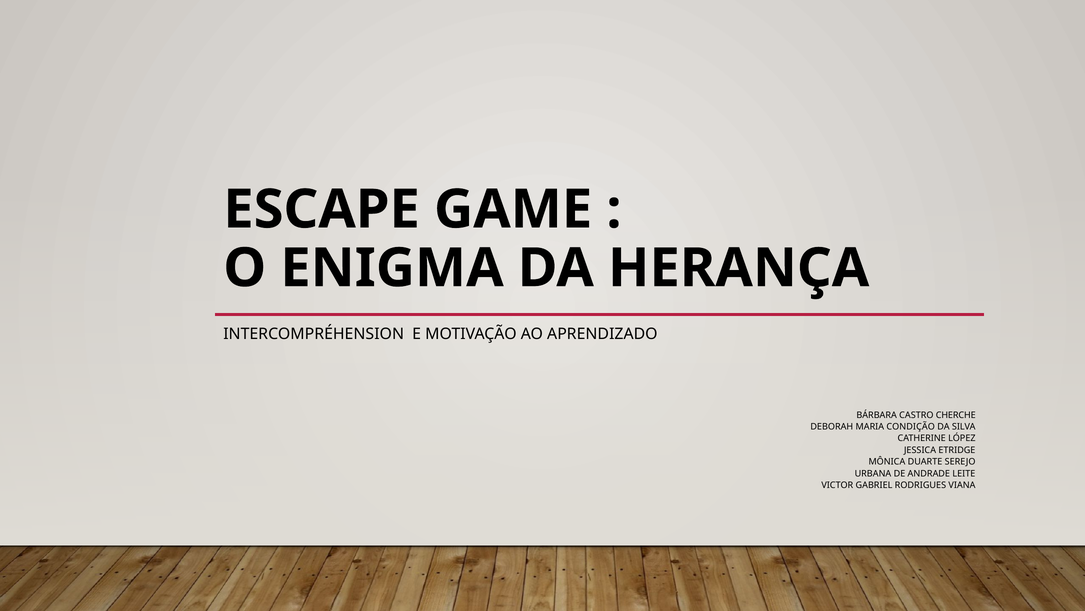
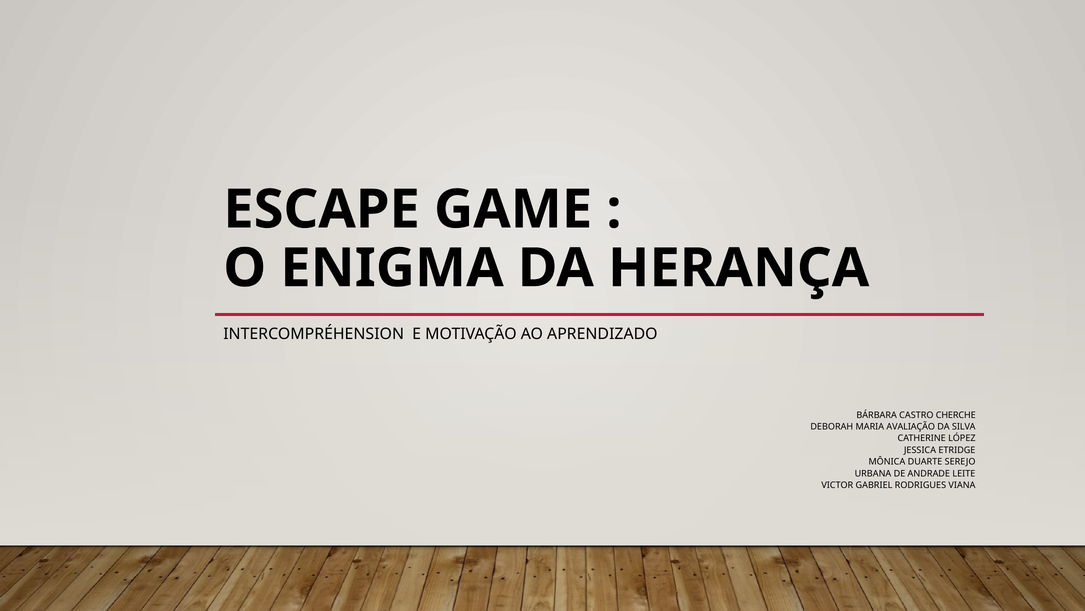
CONDIÇÃO: CONDIÇÃO -> AVALIAÇÃO (911, 426)
